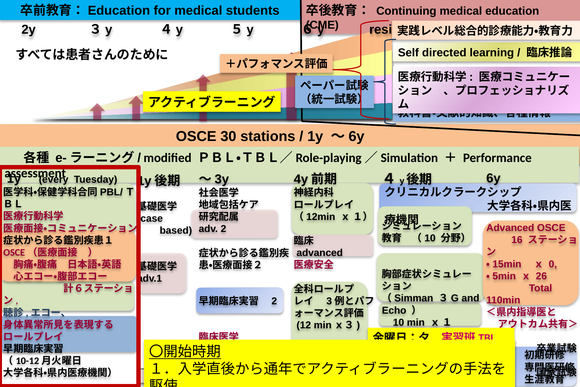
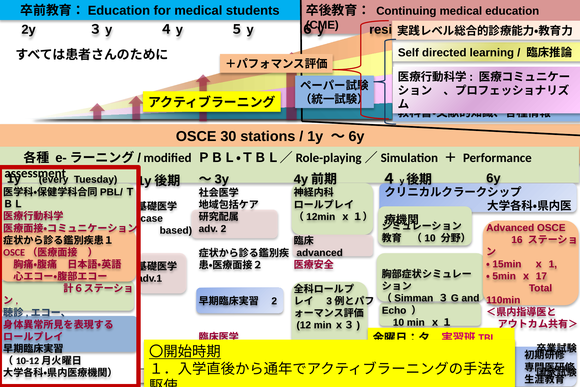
0: 0 -> 1 (553, 264)
26: 26 -> 17 (541, 276)
